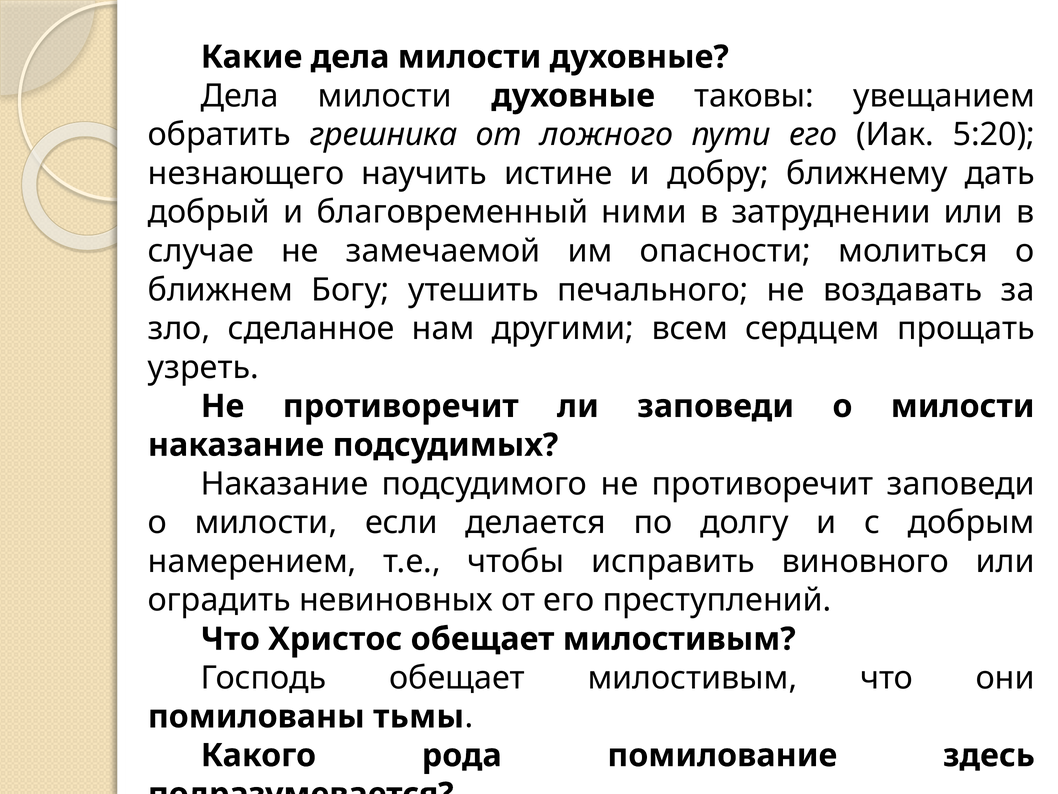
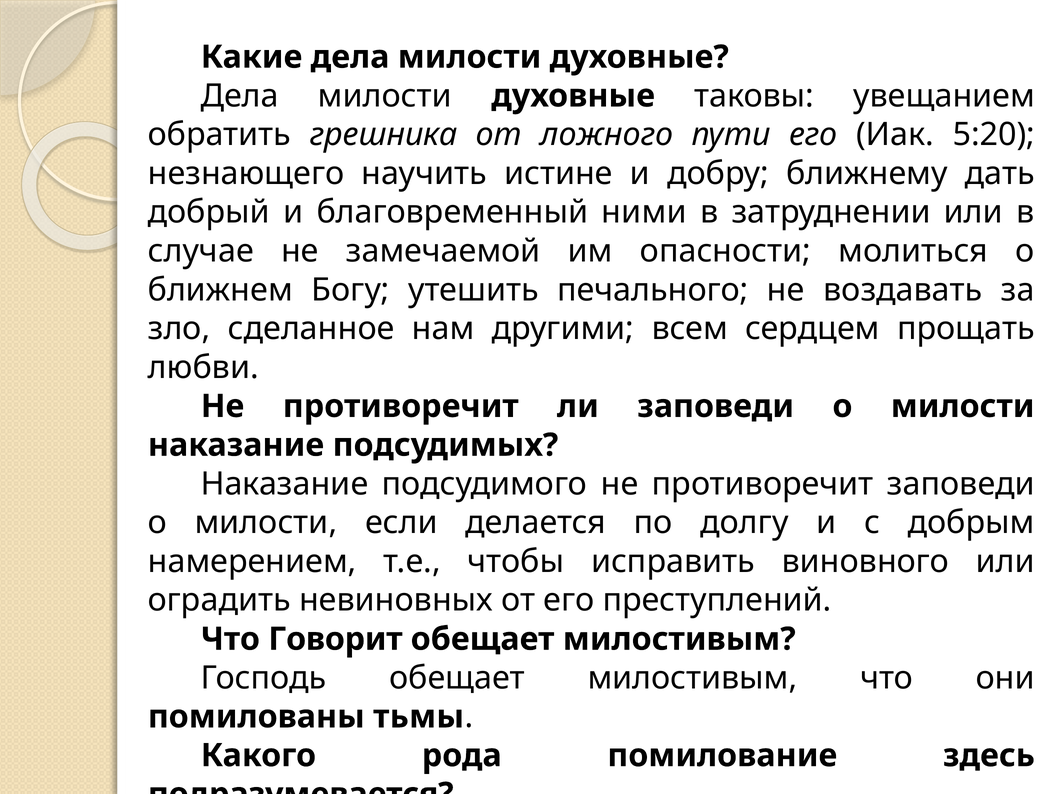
узреть: узреть -> любви (203, 367)
Христос: Христос -> Говорит (335, 639)
